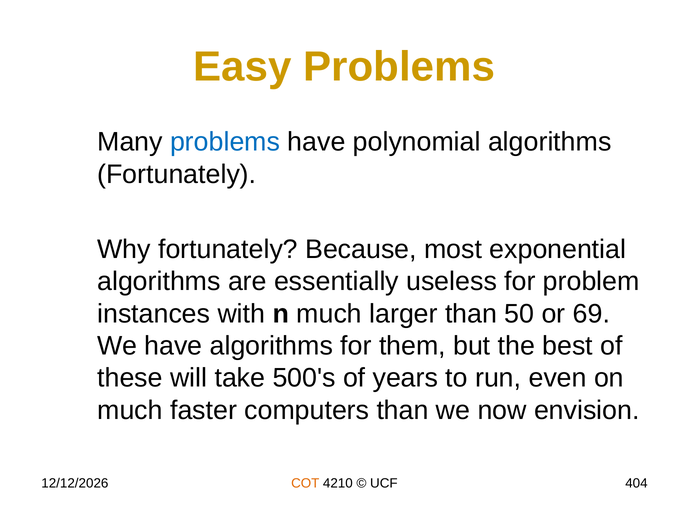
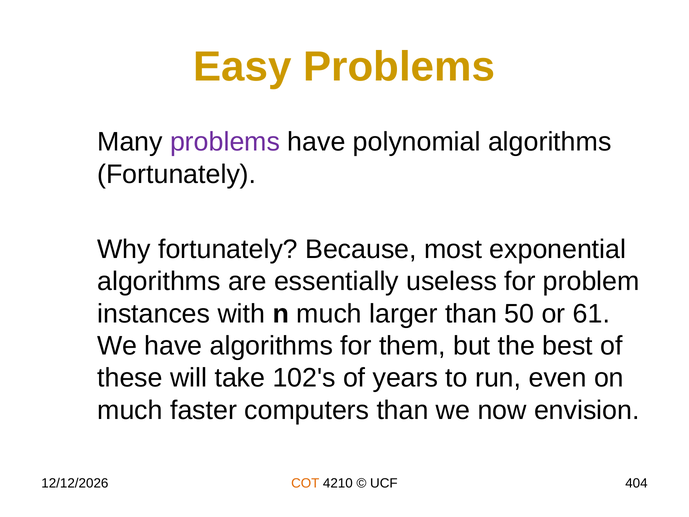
problems colour: blue -> purple (225, 142)
69: 69 -> 61 (591, 314)
500's: 500's -> 102's (304, 378)
